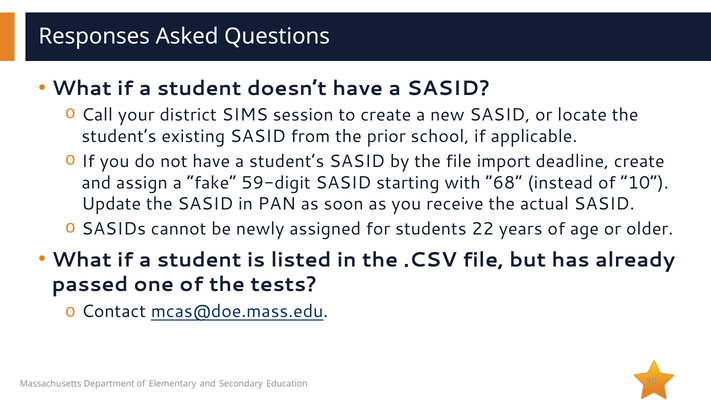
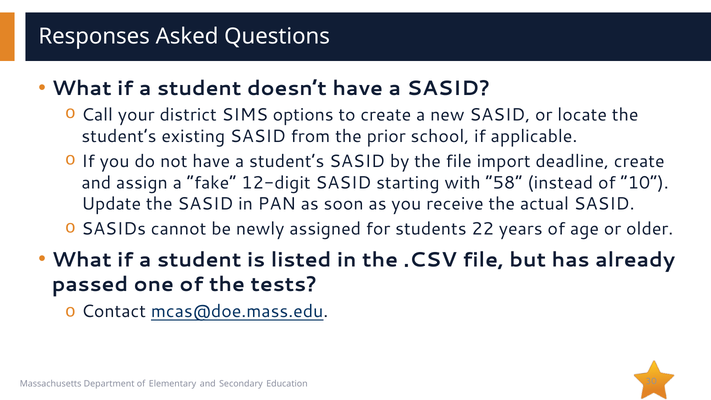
session: session -> options (303, 115)
59-digit: 59-digit -> 12-digit (276, 183)
68: 68 -> 58 (504, 183)
